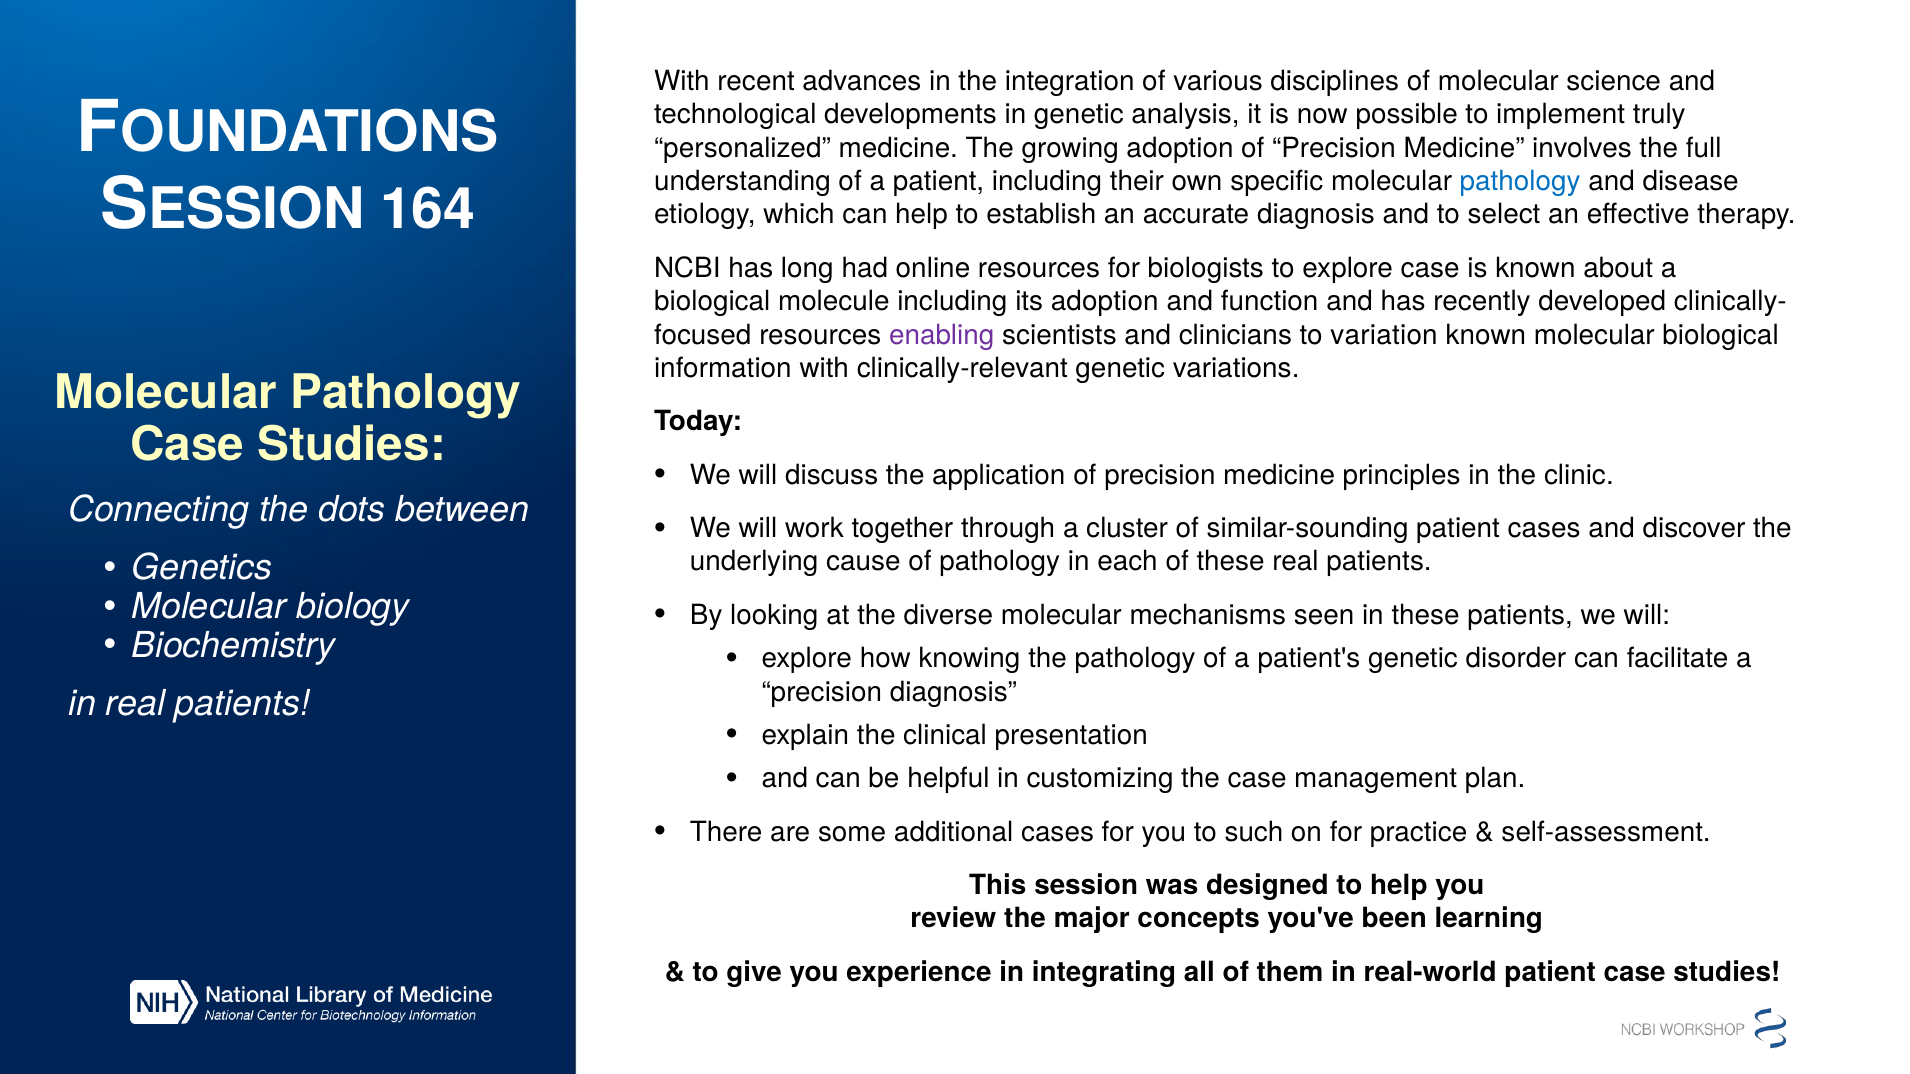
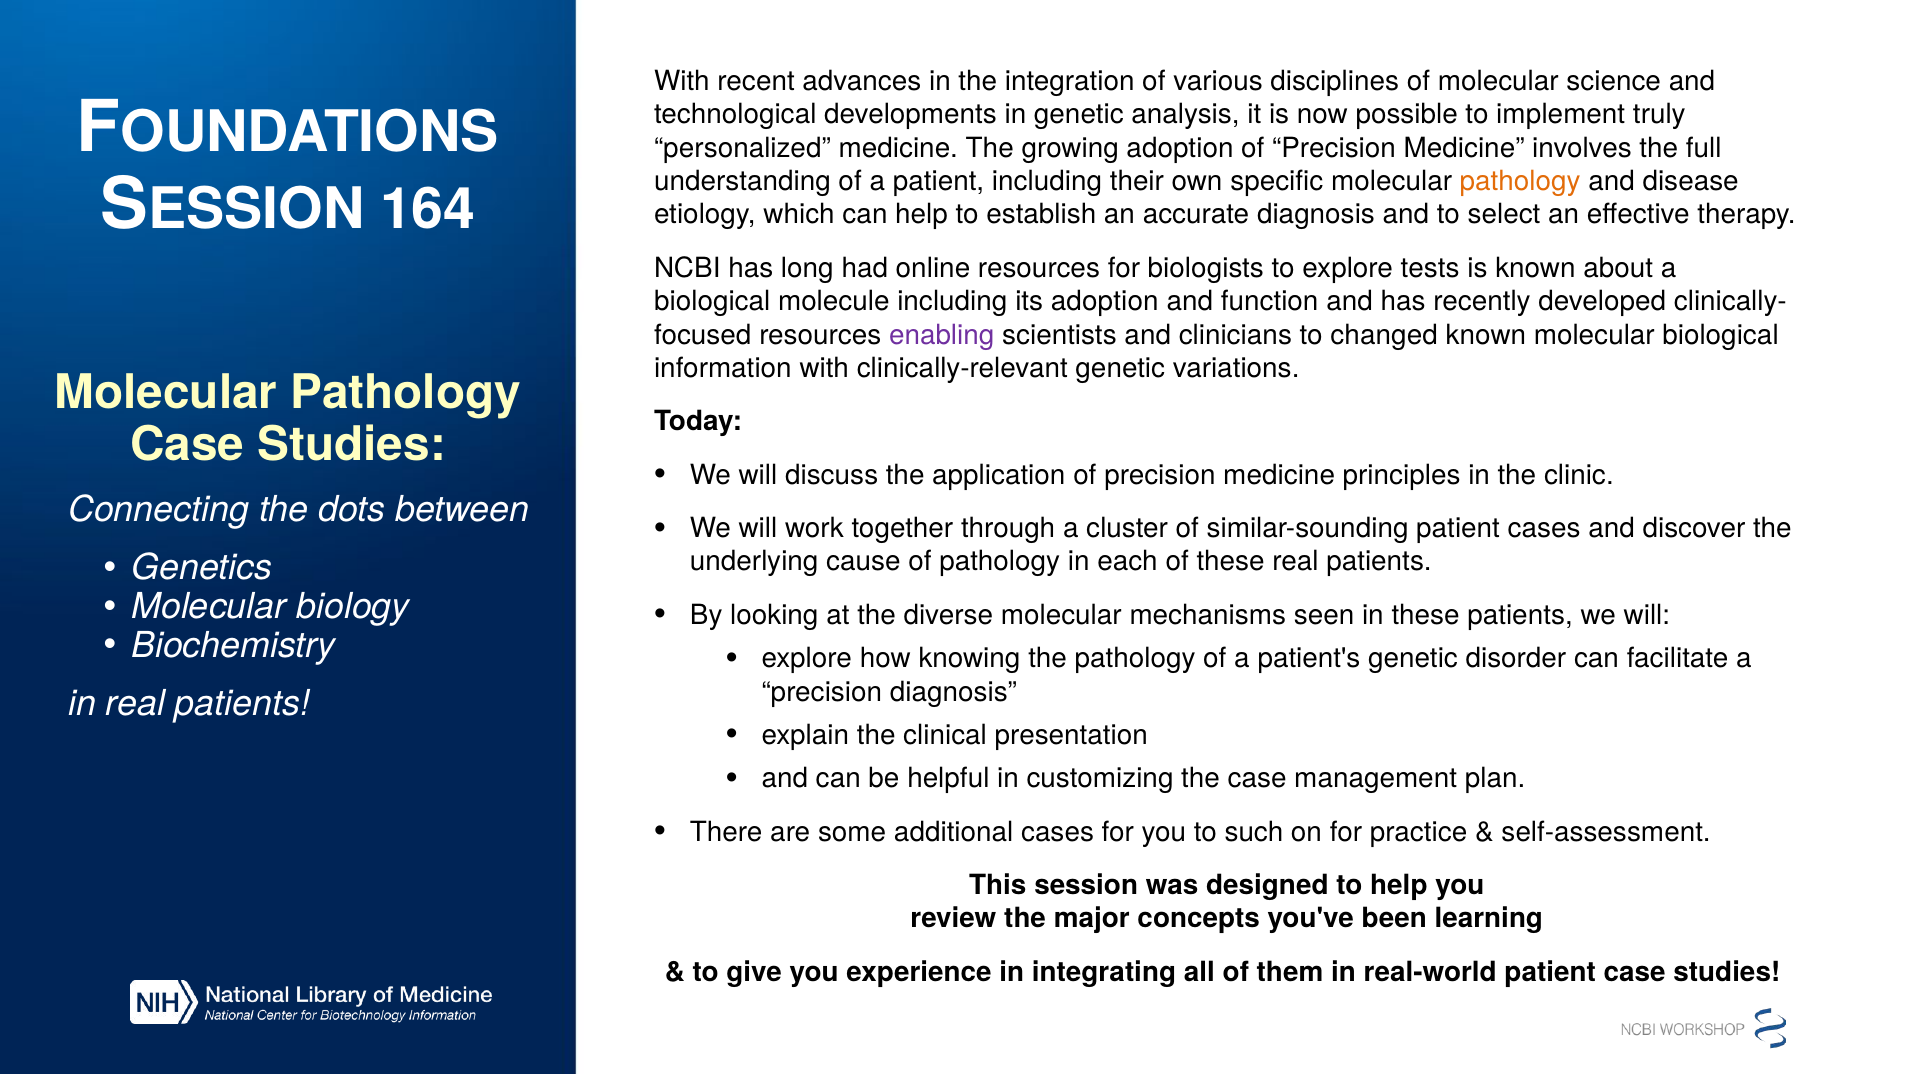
pathology colour: blue -> orange (1520, 181)
explore case: case -> tests (1430, 268)
variation: variation -> changed (1384, 335)
